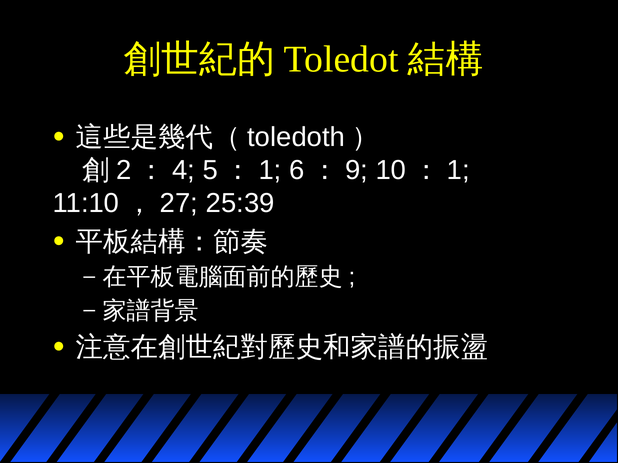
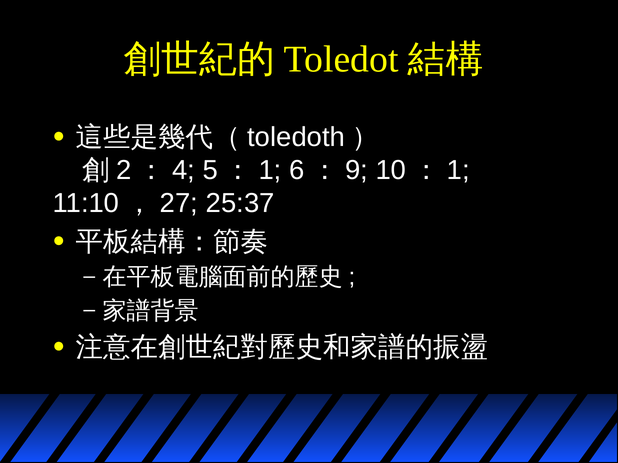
25:39: 25:39 -> 25:37 (240, 203)
